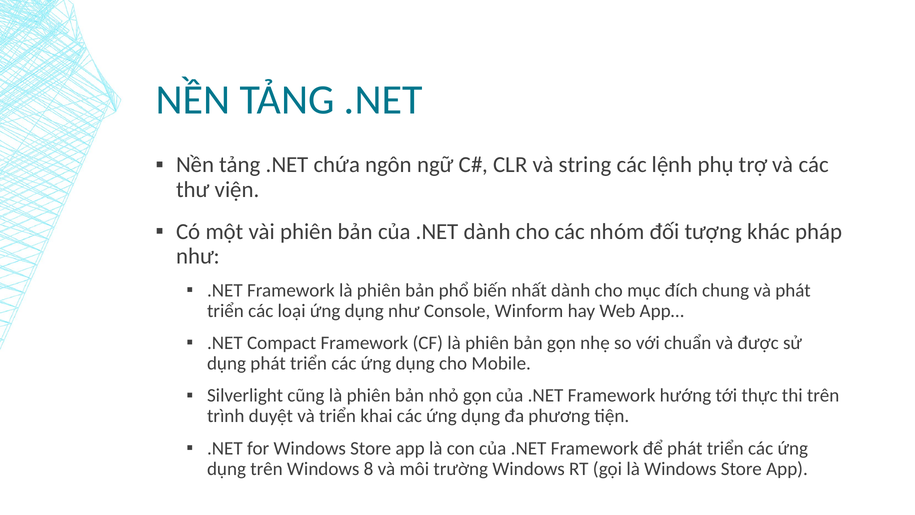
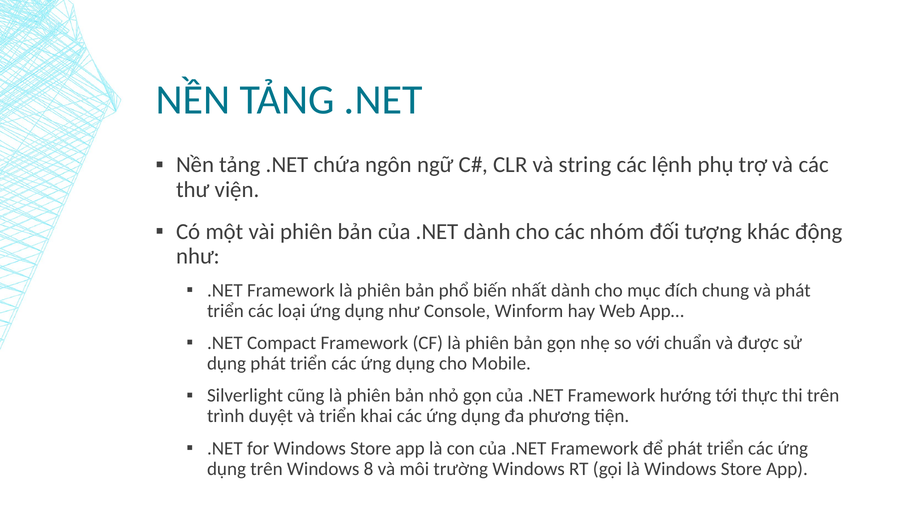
pháp: pháp -> động (819, 231)
